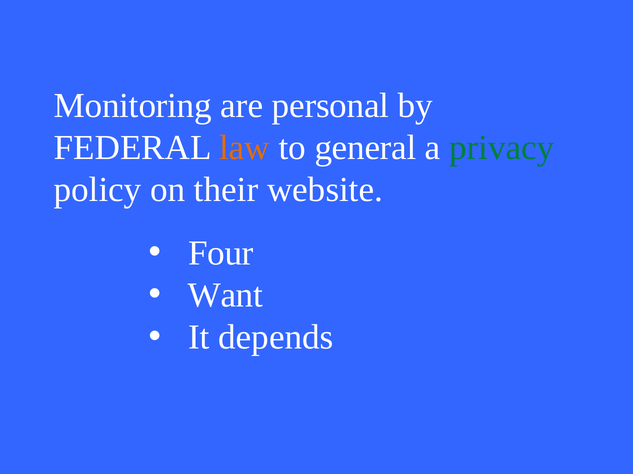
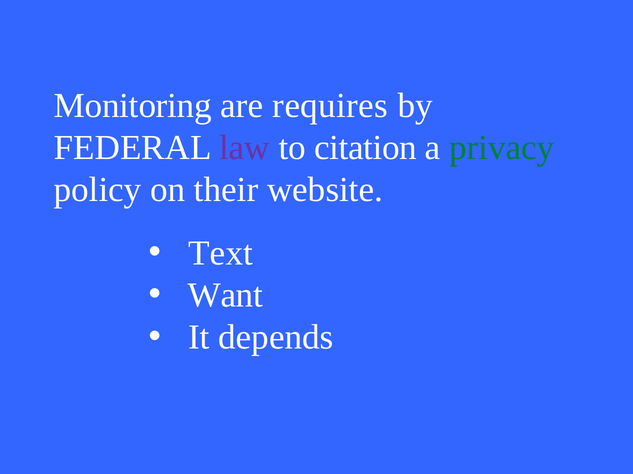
personal: personal -> requires (330, 106)
law colour: orange -> purple (244, 148)
general: general -> citation (366, 148)
Four: Four -> Text (221, 253)
